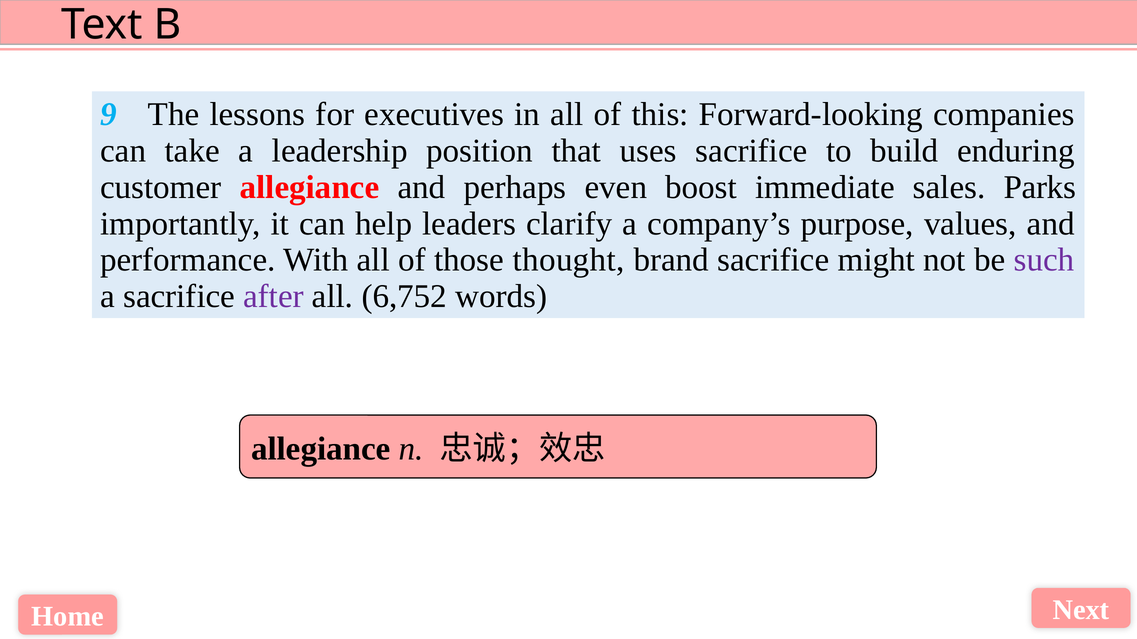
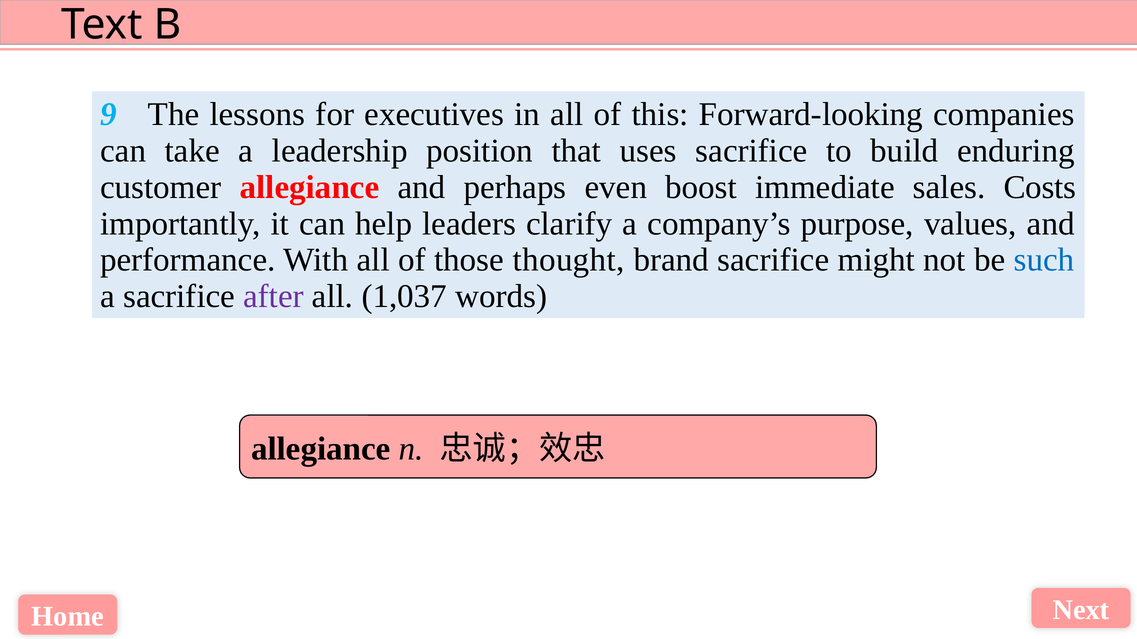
Parks: Parks -> Costs (1040, 187)
such colour: purple -> blue (1044, 260)
6,752: 6,752 -> 1,037 (404, 296)
